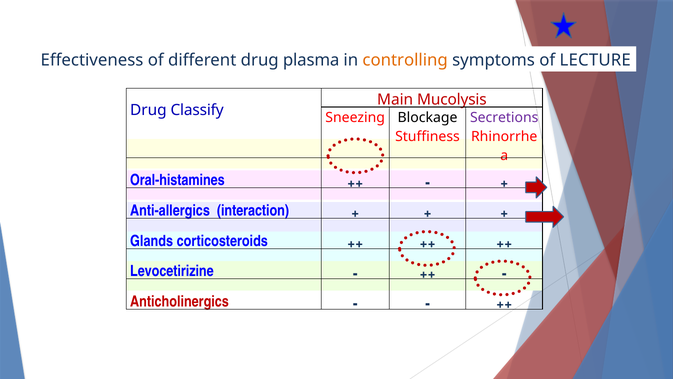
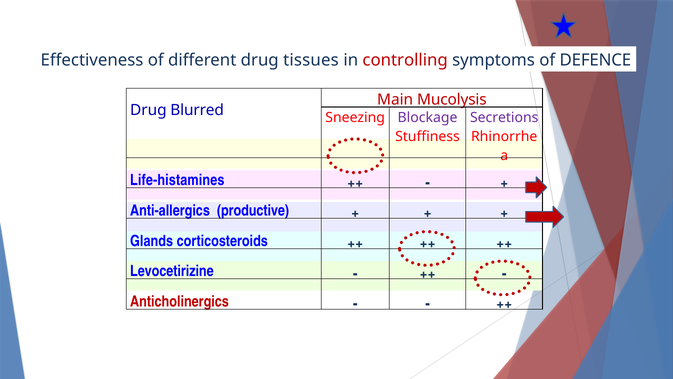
plasma: plasma -> tissues (311, 60)
controlling colour: orange -> red (405, 60)
LECTURE: LECTURE -> DEFENCE (595, 60)
Classify: Classify -> Blurred (197, 110)
Blockage colour: black -> purple (428, 117)
Oral-histamines: Oral-histamines -> Life-histamines (177, 180)
interaction: interaction -> productive (253, 210)
